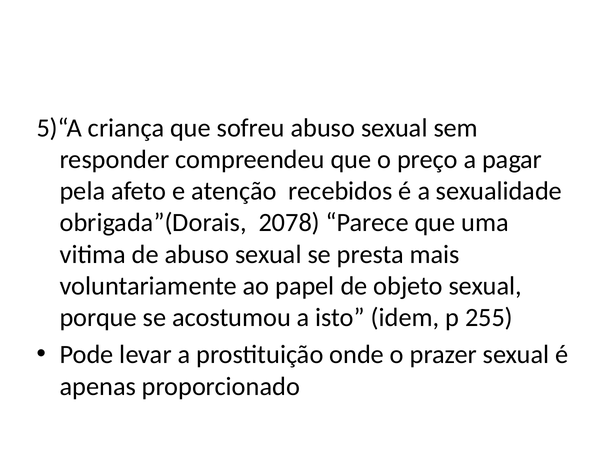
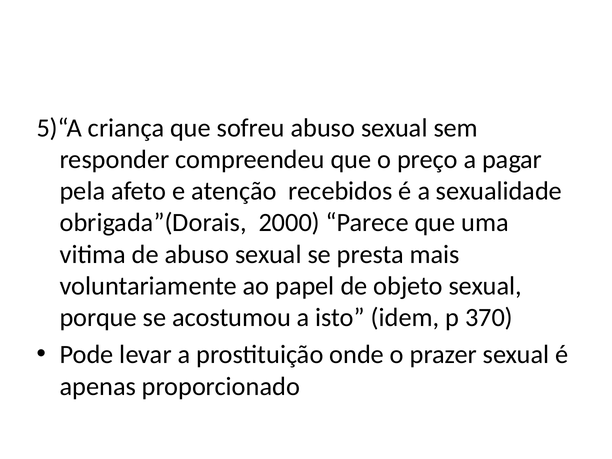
2078: 2078 -> 2000 (289, 223)
255: 255 -> 370 (489, 318)
